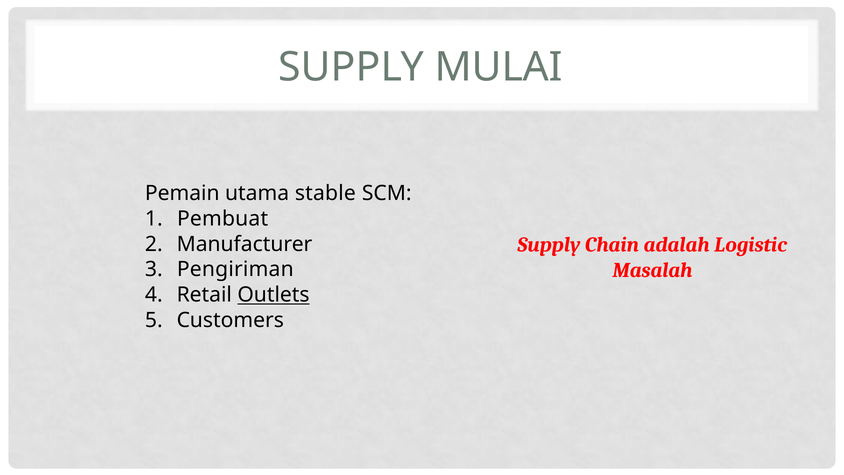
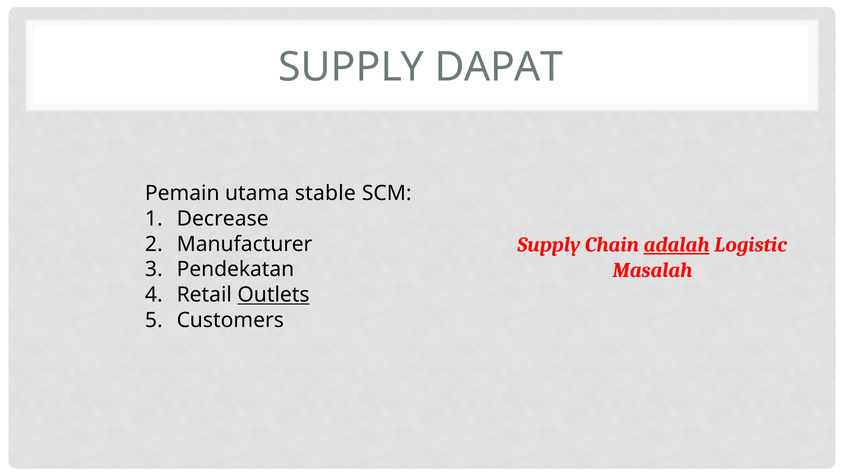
MULAI: MULAI -> DAPAT (499, 67)
Pembuat: Pembuat -> Decrease (223, 219)
adalah underline: none -> present (677, 245)
Pengiriman: Pengiriman -> Pendekatan (235, 269)
